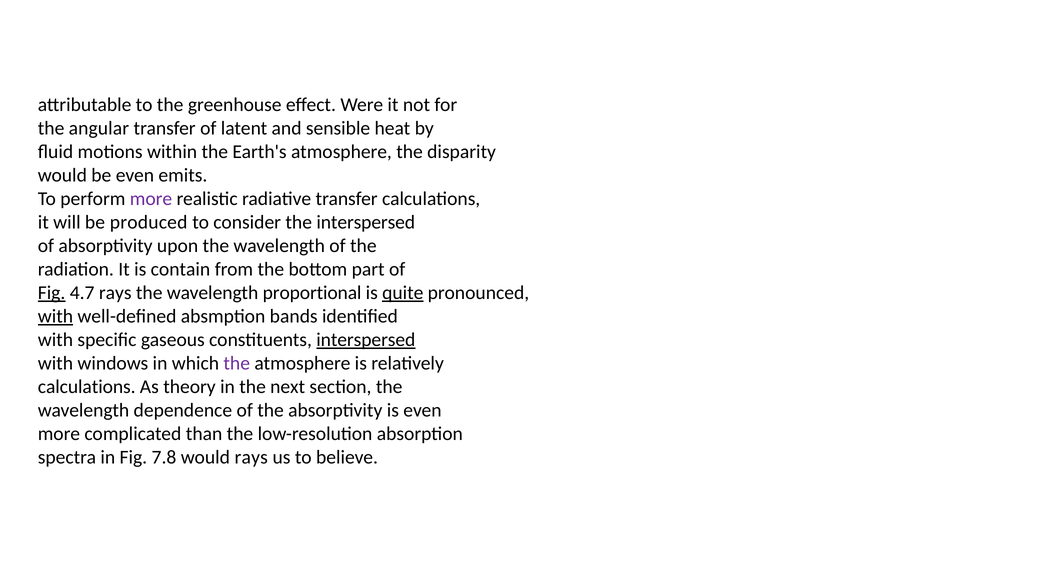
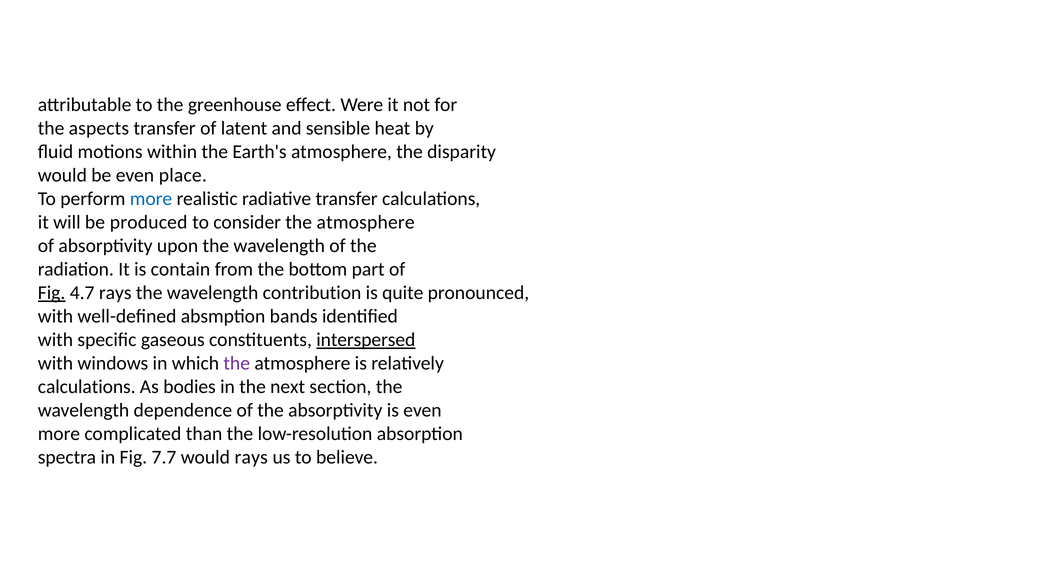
angular: angular -> aspects (99, 128)
emits: emits -> place (183, 175)
more colour: purple -> blue (151, 199)
consider the interspersed: interspersed -> atmosphere (366, 222)
proportional: proportional -> contribution (312, 293)
quite underline: present -> none (403, 293)
with underline: present -> none (55, 316)
theory: theory -> bodies (190, 387)
7.8: 7.8 -> 7.7 (164, 457)
